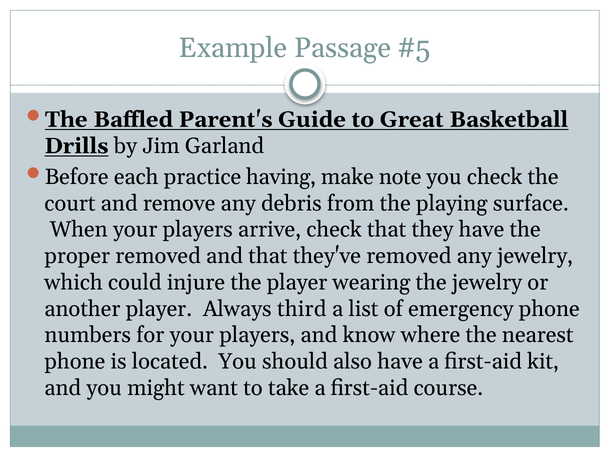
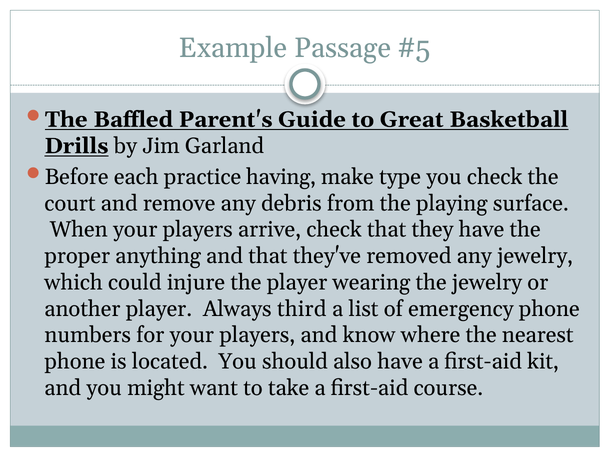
note: note -> type (400, 177)
proper removed: removed -> anything (158, 256)
